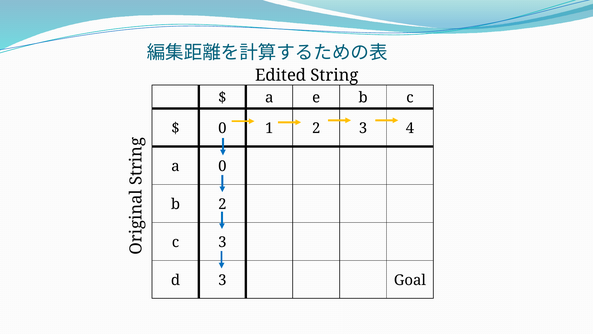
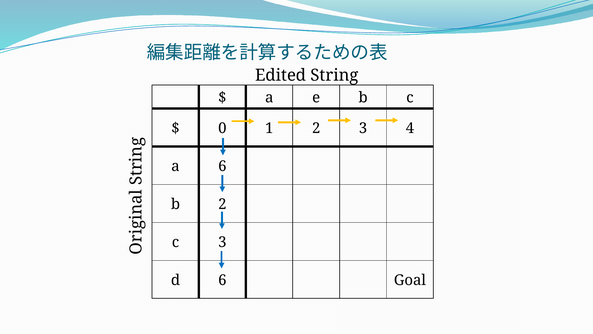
a 0: 0 -> 6 (222, 166)
d 3: 3 -> 6 (222, 280)
